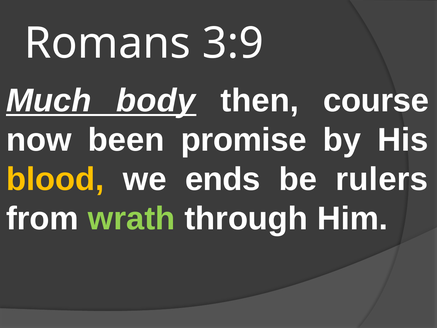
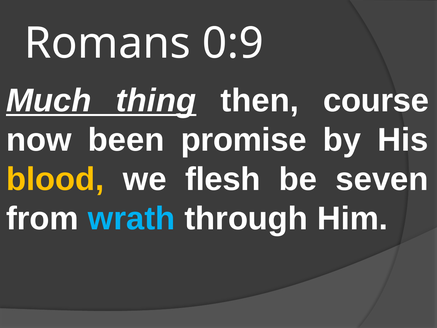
3:9: 3:9 -> 0:9 (233, 43)
body: body -> thing (156, 101)
ends: ends -> flesh (223, 179)
rulers: rulers -> seven (382, 179)
wrath colour: light green -> light blue (132, 219)
